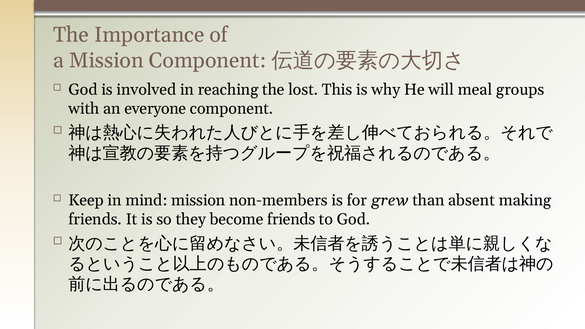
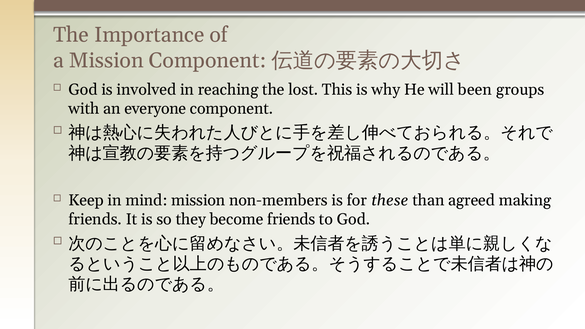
meal: meal -> been (475, 90)
grew: grew -> these (390, 200)
absent: absent -> agreed (472, 200)
